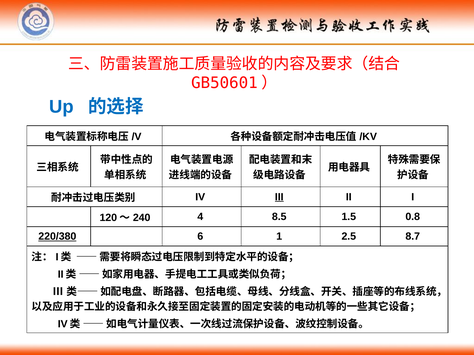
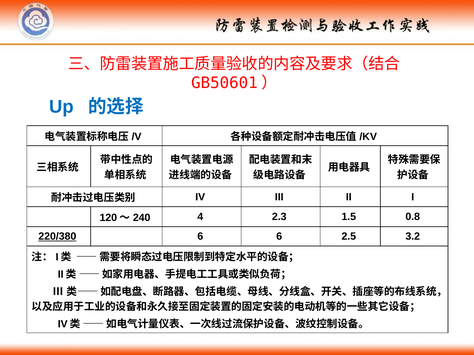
III underline: present -> none (279, 197)
8.5: 8.5 -> 2.3 (279, 217)
6 1: 1 -> 6 (279, 237)
8.7: 8.7 -> 3.2 (413, 237)
